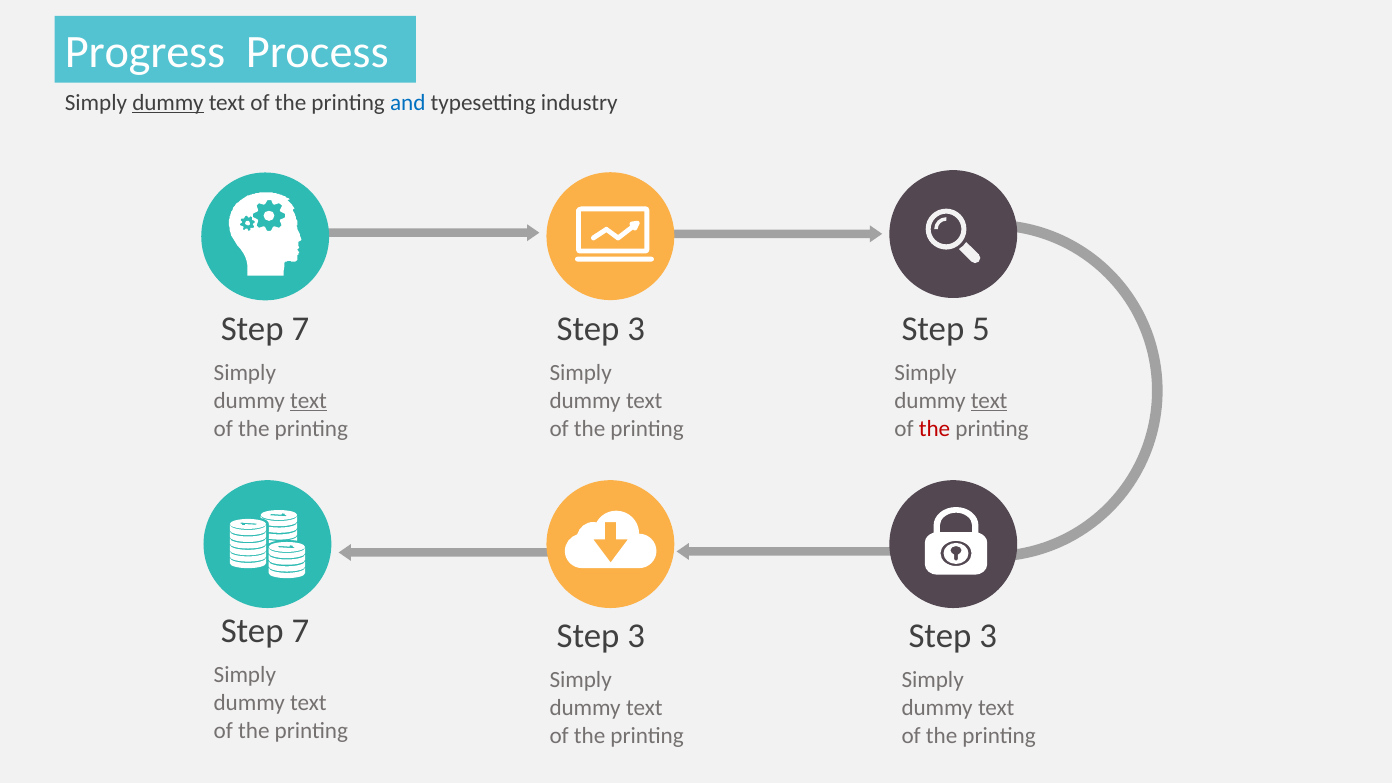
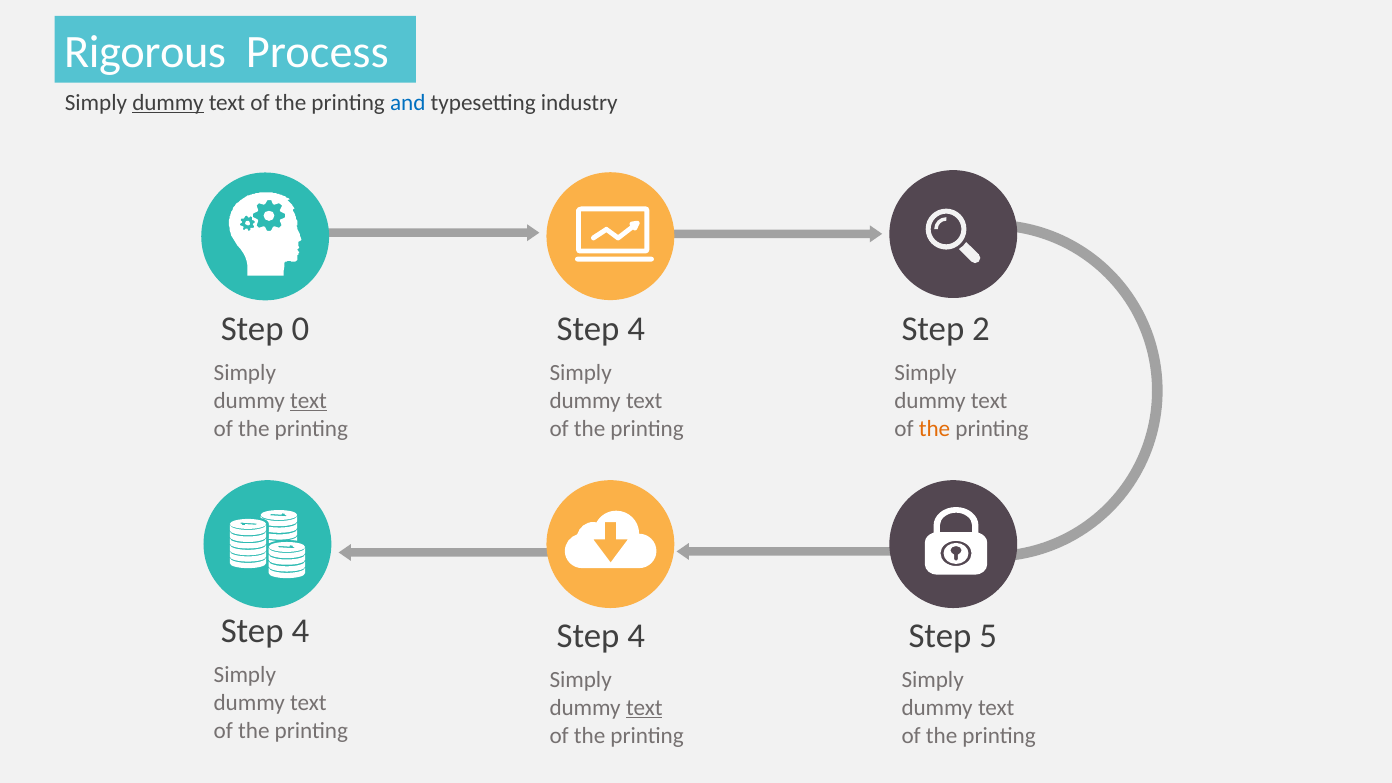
Progress: Progress -> Rigorous (145, 52)
7: 7 -> 0 (300, 329)
3: 3 -> 4 (636, 329)
5: 5 -> 2 (981, 329)
text underline: present -> none (989, 401)
the colour: red -> orange (934, 429)
7: 7 -> 4 (300, 631)
3: 3 -> 4 (636, 636)
3: 3 -> 5 (988, 636)
text underline: none -> present (644, 708)
